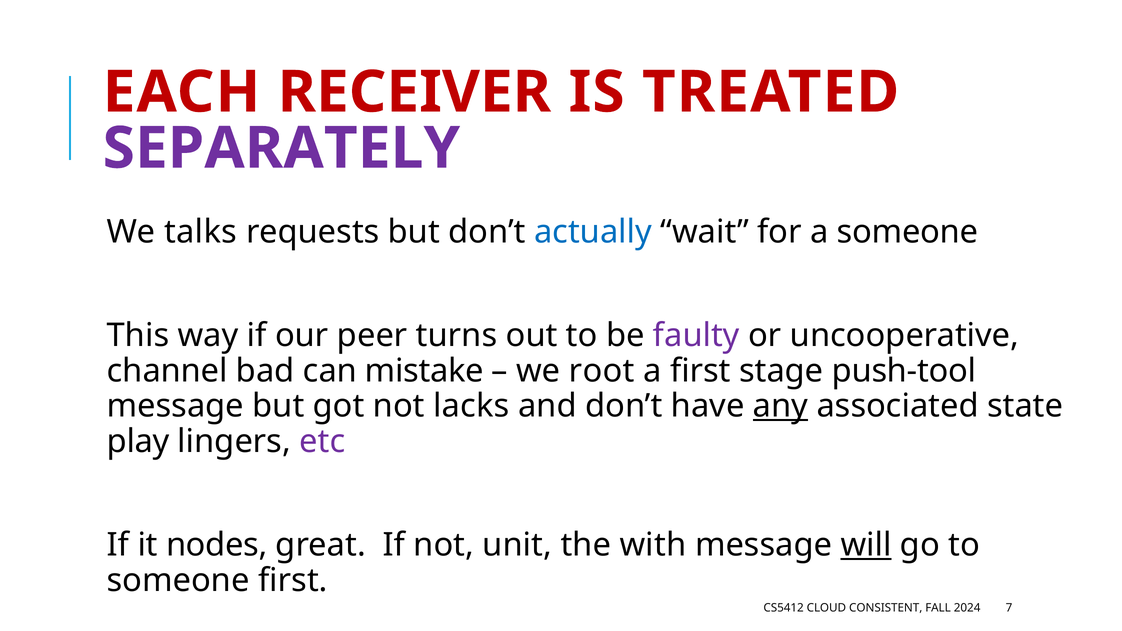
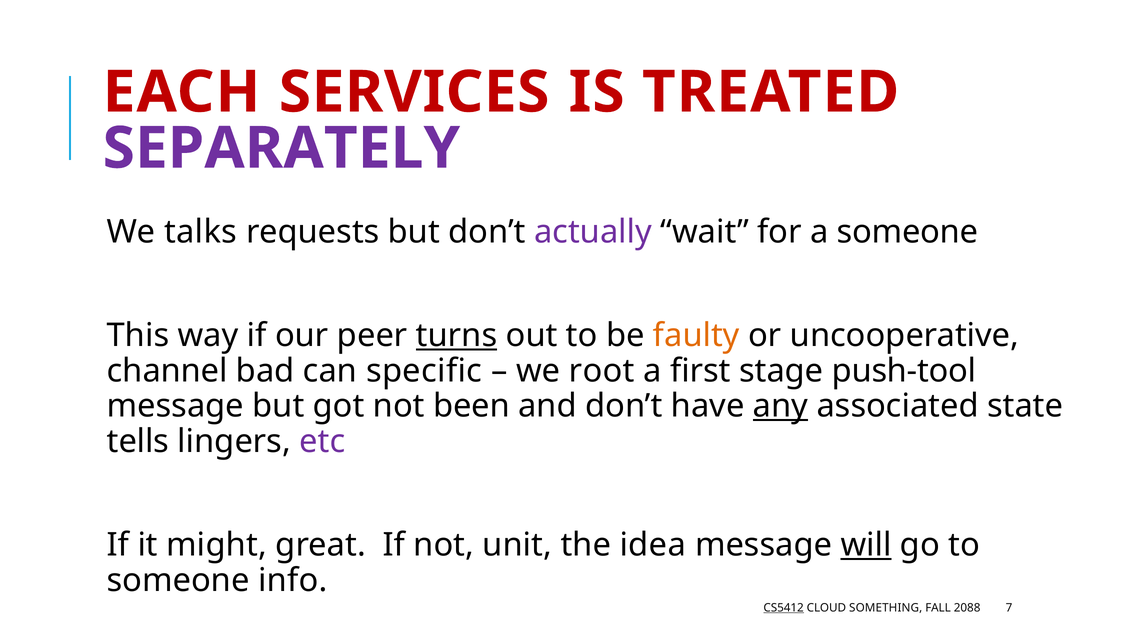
RECEIVER: RECEIVER -> SERVICES (414, 92)
actually colour: blue -> purple (593, 232)
turns underline: none -> present (457, 336)
faulty colour: purple -> orange (696, 336)
mistake: mistake -> specific (424, 371)
lacks: lacks -> been (472, 406)
play: play -> tells (138, 442)
nodes: nodes -> might (217, 545)
with: with -> idea (653, 545)
someone first: first -> info (293, 580)
CS5412 underline: none -> present (784, 608)
CONSISTENT: CONSISTENT -> SOMETHING (886, 608)
2024: 2024 -> 2088 (967, 608)
